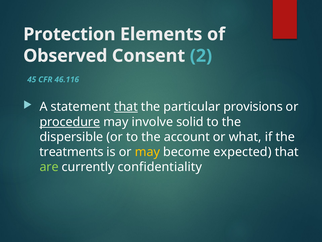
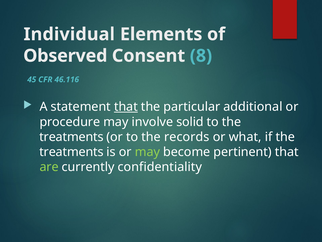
Protection: Protection -> Individual (69, 34)
2: 2 -> 8 (201, 56)
provisions: provisions -> additional (253, 107)
procedure underline: present -> none (70, 122)
dispersible: dispersible -> treatments (71, 137)
account: account -> records (187, 137)
may colour: yellow -> light green (147, 152)
expected: expected -> pertinent (243, 152)
